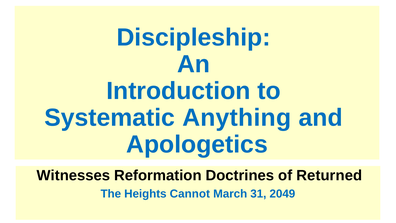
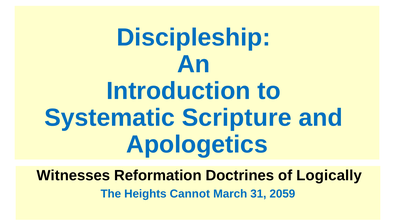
Anything: Anything -> Scripture (237, 118)
Returned: Returned -> Logically (329, 175)
2049: 2049 -> 2059 (282, 194)
